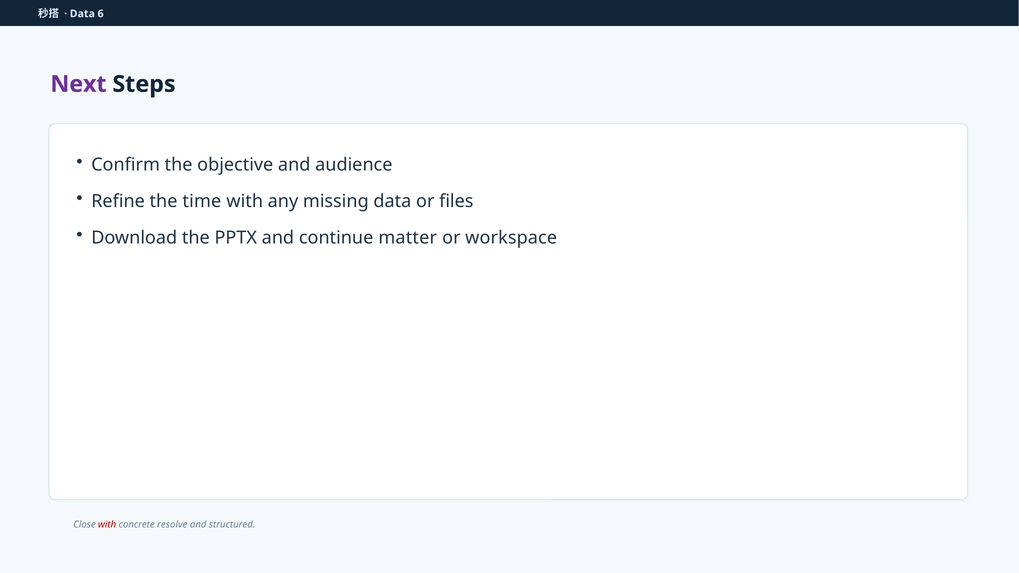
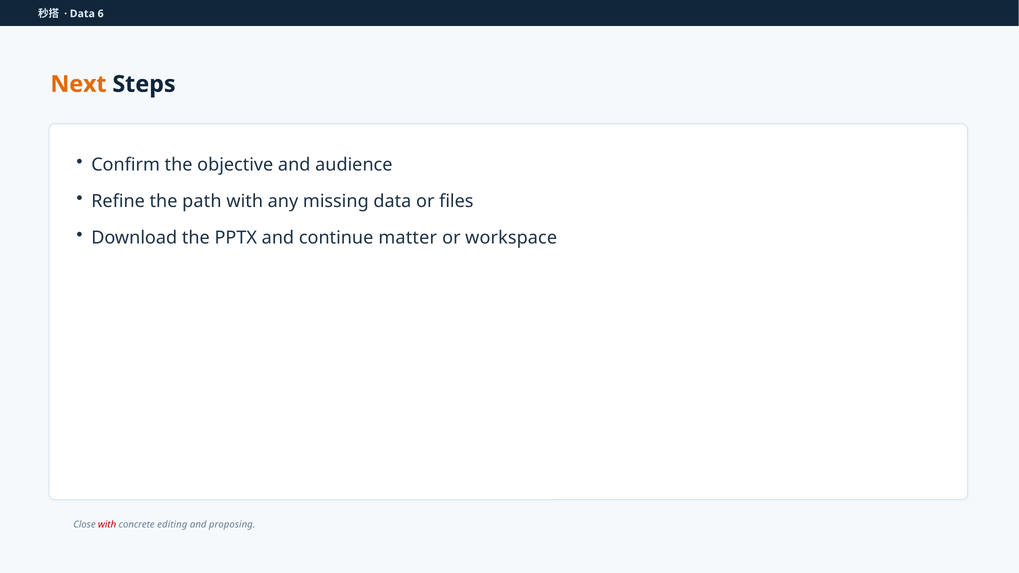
Next colour: purple -> orange (78, 84)
time: time -> path (202, 201)
resolve: resolve -> editing (172, 525)
structured: structured -> proposing (232, 525)
